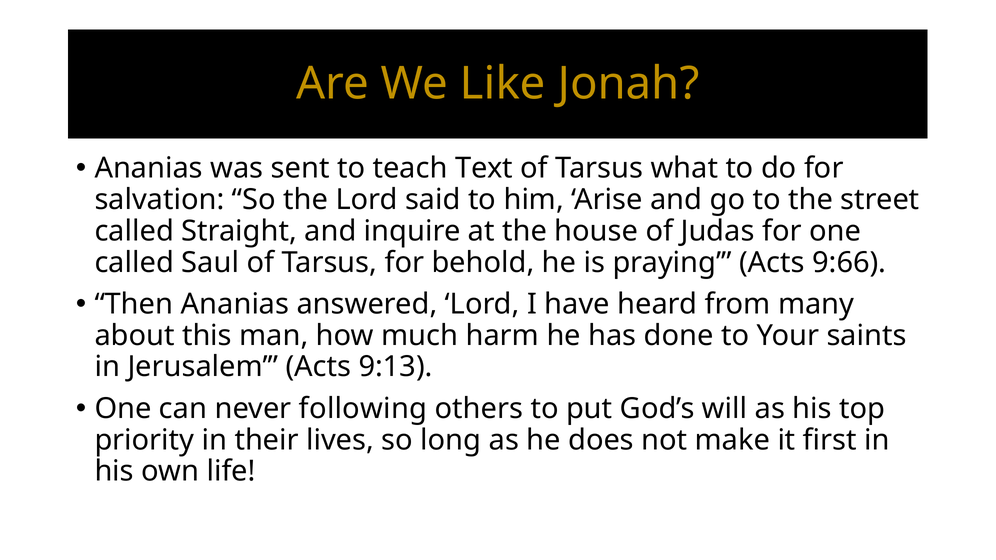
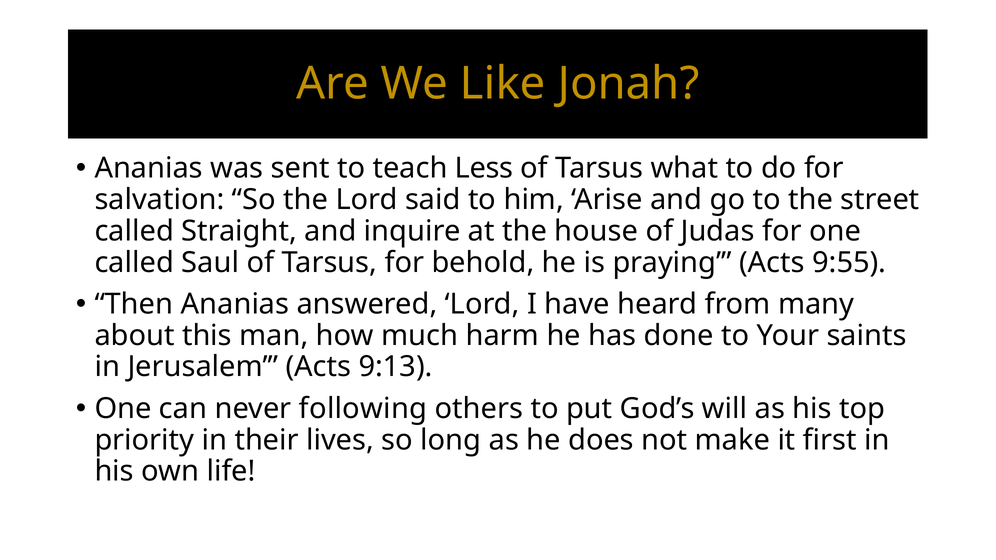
Text: Text -> Less (484, 168)
9:66: 9:66 -> 9:55 (849, 263)
